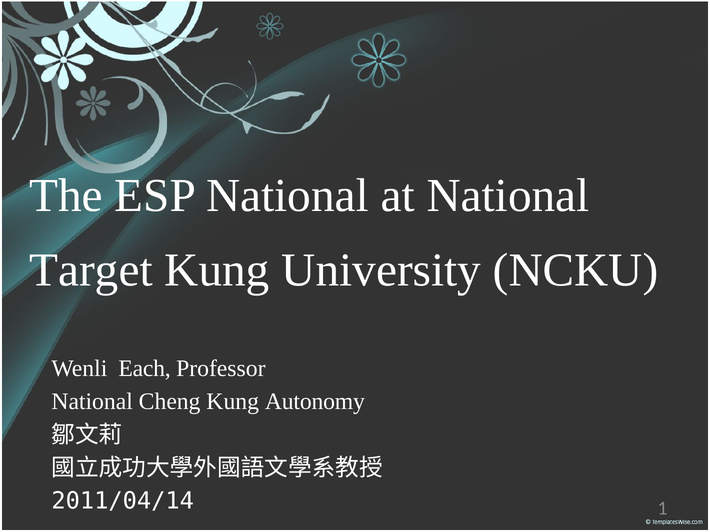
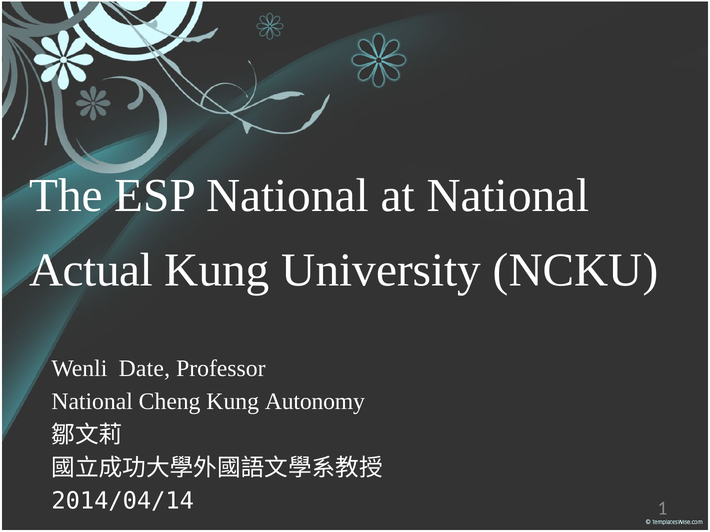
Target: Target -> Actual (91, 271)
Each: Each -> Date (144, 369)
2011/04/14: 2011/04/14 -> 2014/04/14 (123, 501)
